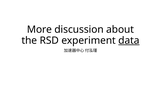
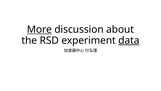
More underline: none -> present (39, 29)
